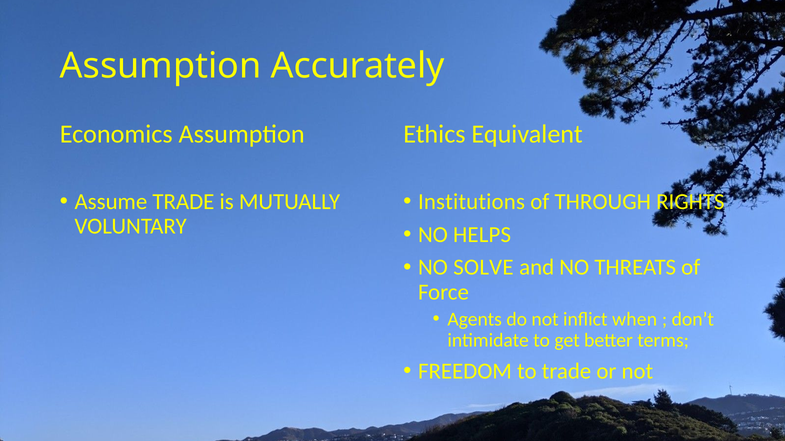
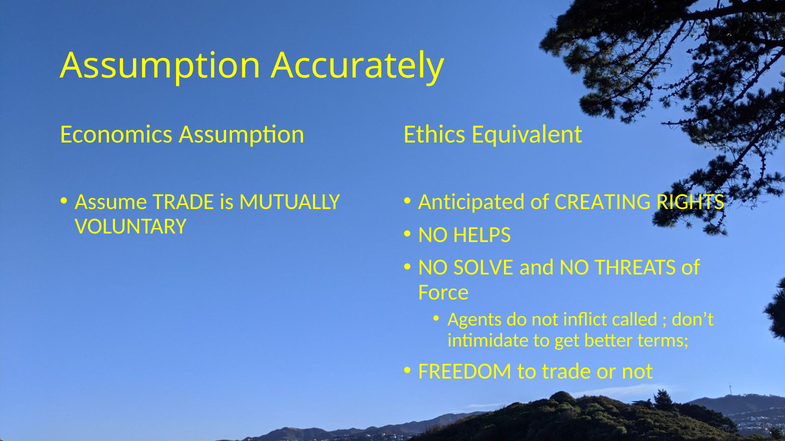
Institutions: Institutions -> Anticipated (472, 202)
THROUGH: THROUGH -> CREATING (603, 202)
when: when -> called (635, 319)
